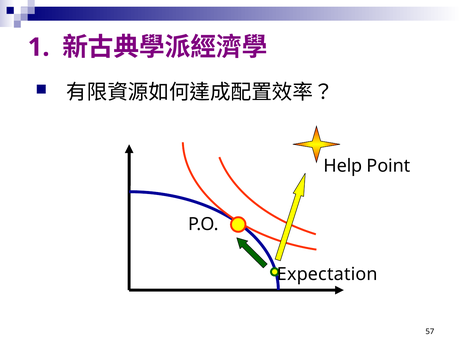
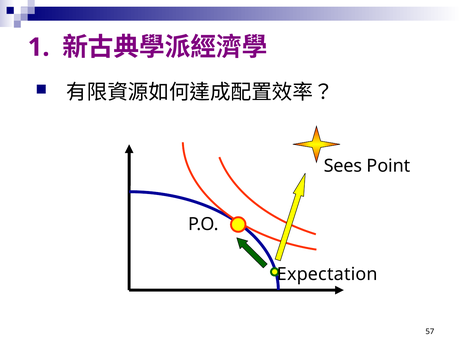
Help: Help -> Sees (343, 166)
